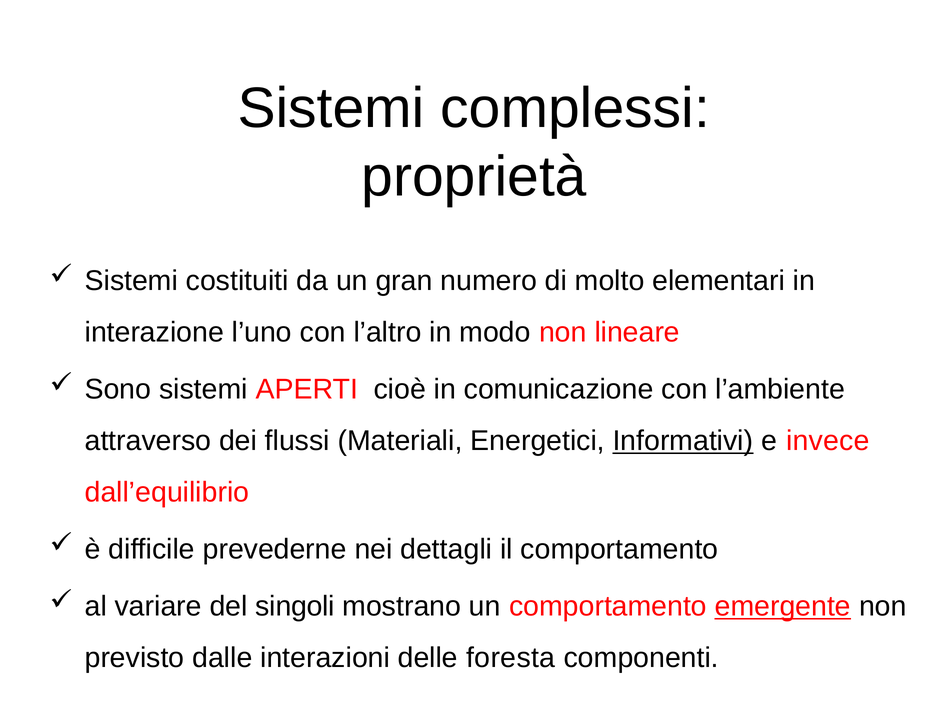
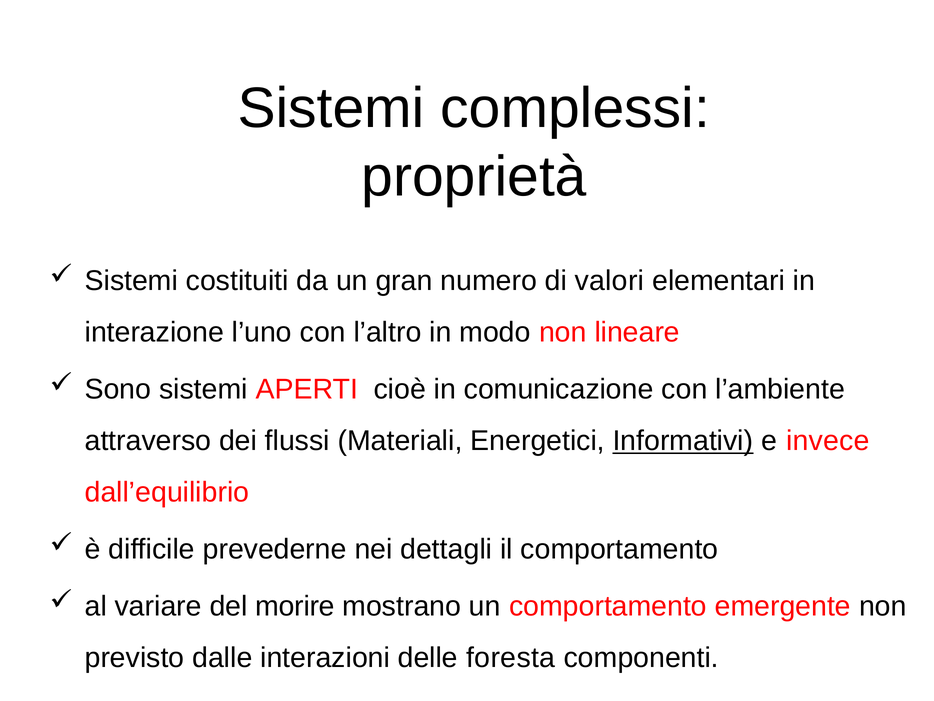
molto: molto -> valori (609, 281)
singoli: singoli -> morire (295, 606)
emergente underline: present -> none (783, 606)
